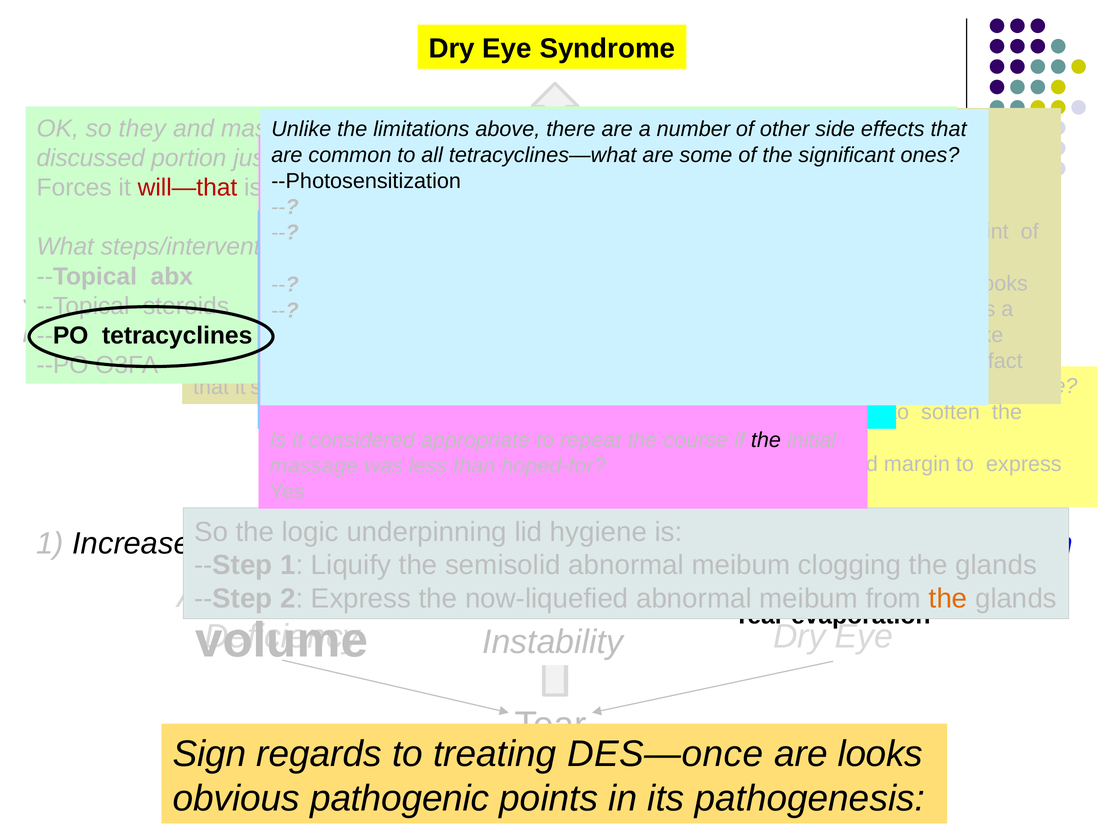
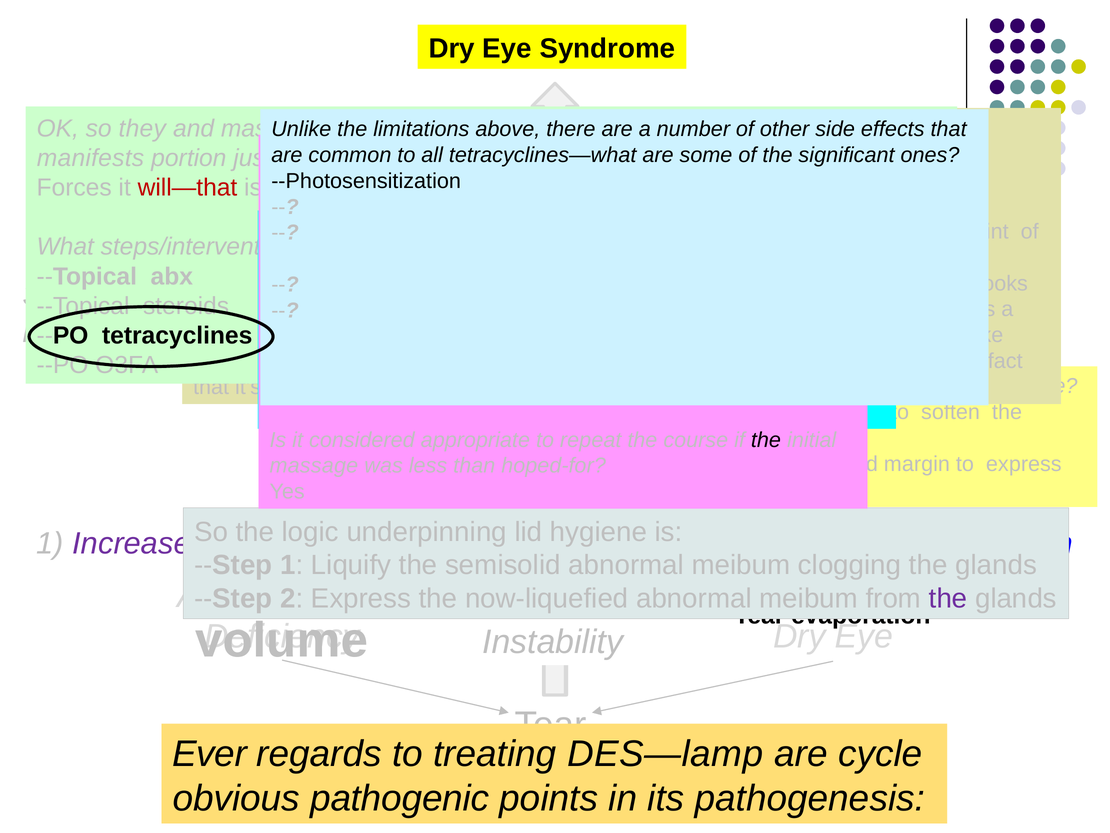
discussed: discussed -> manifests (90, 158)
Increase colour: black -> purple (132, 543)
the colour: orange -> purple (948, 598)
Sign: Sign -> Ever (210, 753)
DES—once: DES—once -> DES—lamp (665, 753)
are looks: looks -> cycle (880, 753)
